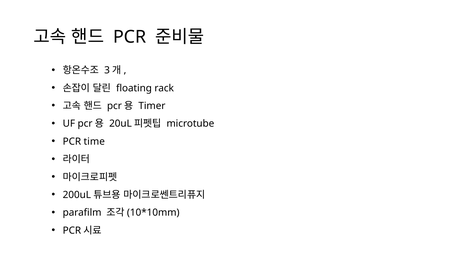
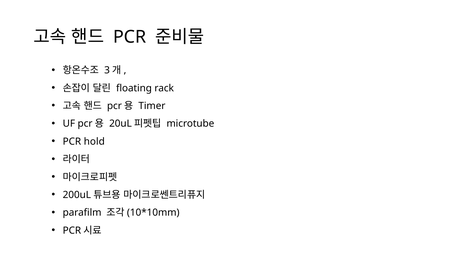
time: time -> hold (94, 141)
